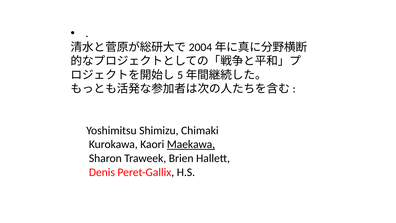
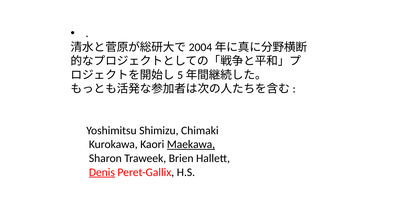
Denis underline: none -> present (102, 172)
